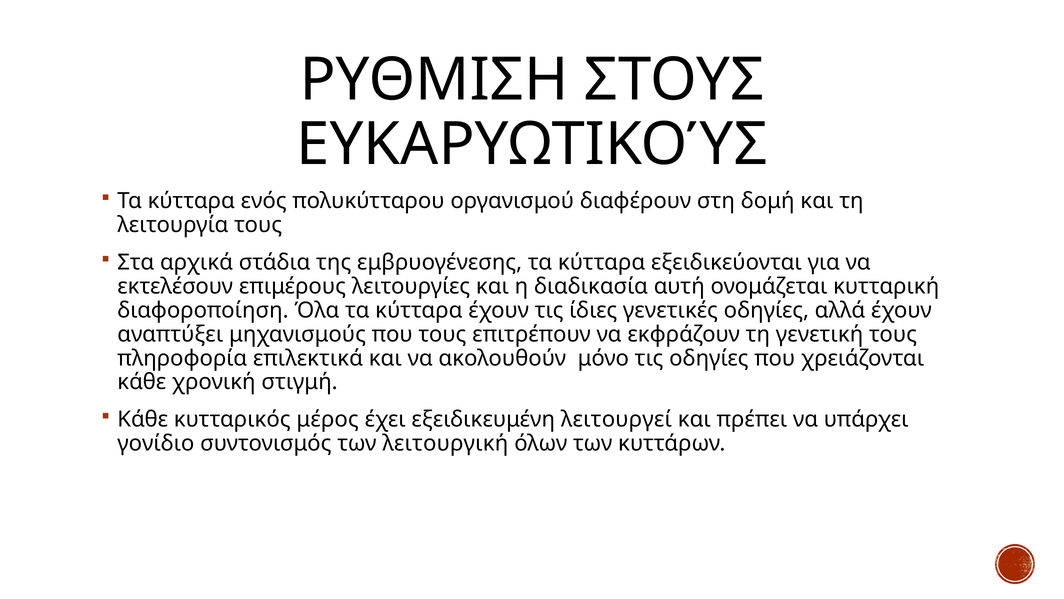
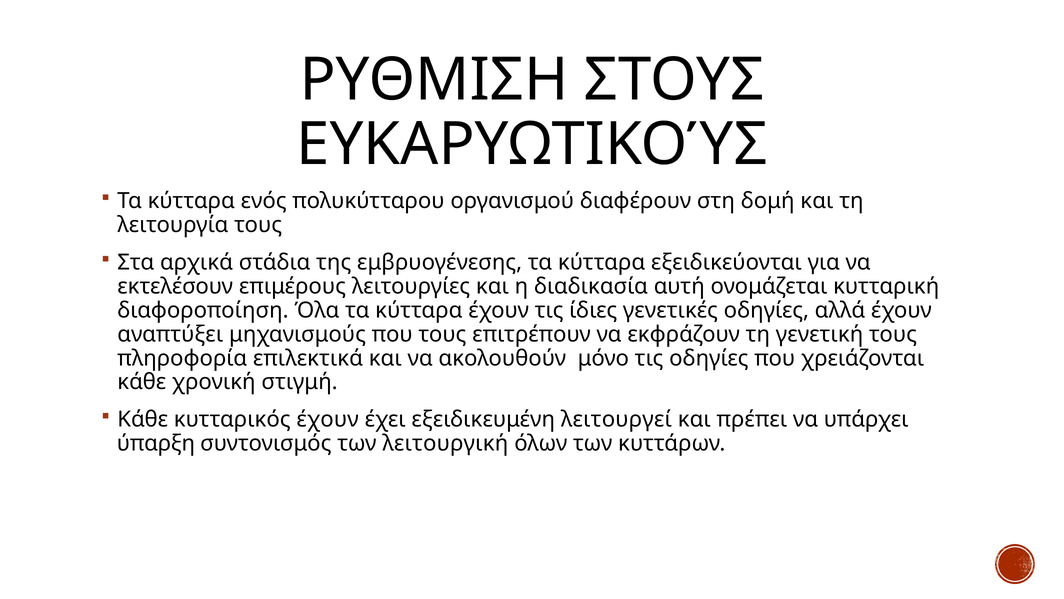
κυτταρικός μέρος: μέρος -> έχουν (328, 419)
γονίδιο: γονίδιο -> ύπαρξη (156, 443)
